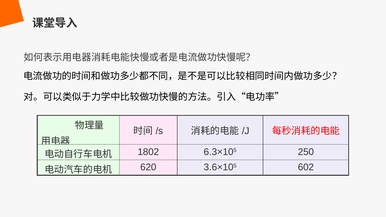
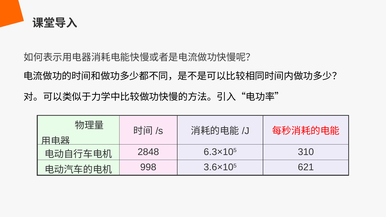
1802: 1802 -> 2848 (148, 152)
250: 250 -> 310 (306, 152)
620: 620 -> 998 (148, 167)
602: 602 -> 621 (306, 167)
